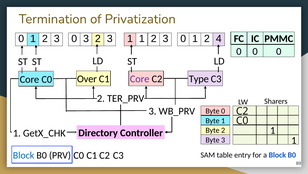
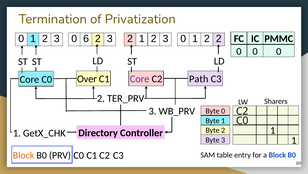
0 3: 3 -> 6 (86, 39)
2 3 1: 1 -> 2 (130, 39)
2 4: 4 -> 2 (219, 39)
Type: Type -> Path (199, 79)
Block colour: blue -> orange (24, 155)
